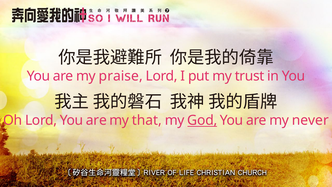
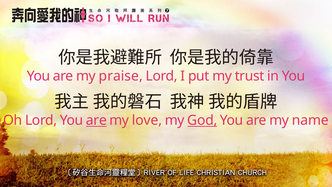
are underline: none -> present (96, 120)
that: that -> love (147, 120)
never: never -> name (310, 120)
